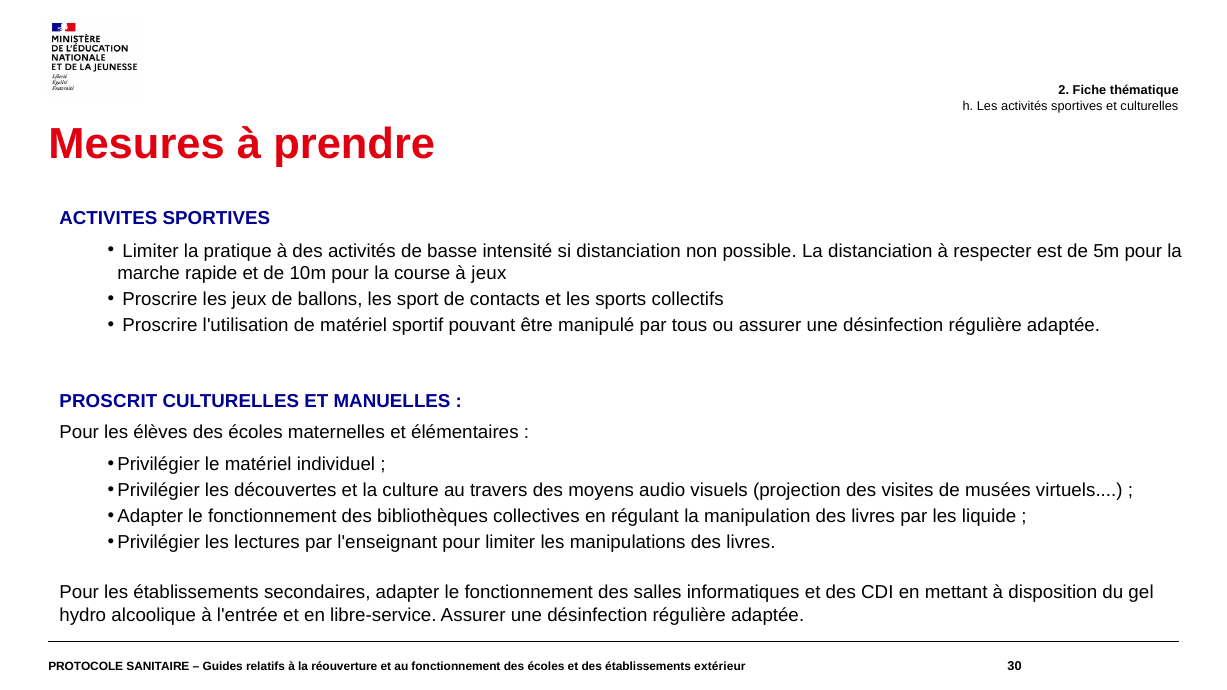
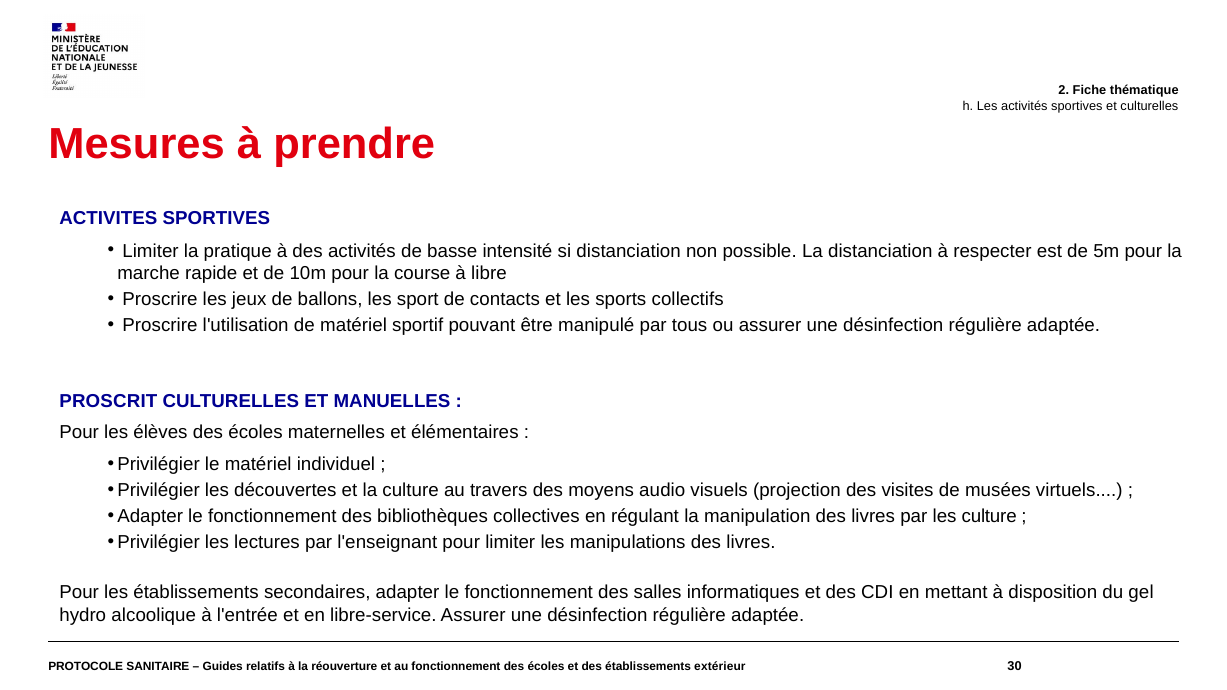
à jeux: jeux -> libre (489, 273)
les liquide: liquide -> culture (989, 517)
